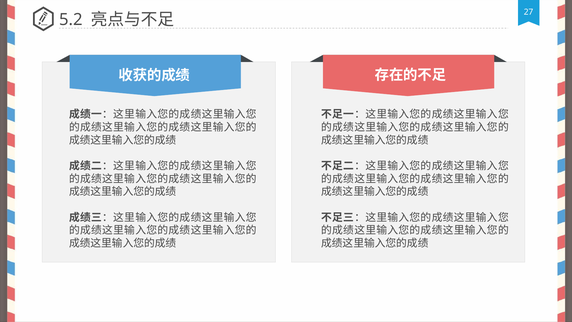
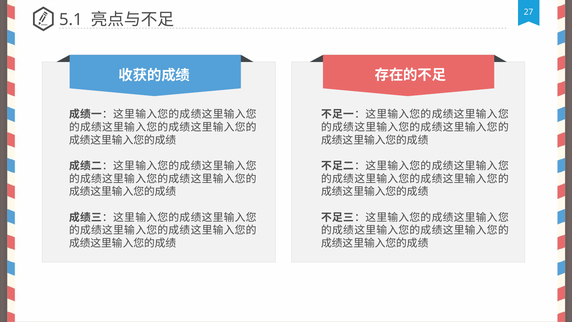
5.2: 5.2 -> 5.1 (71, 20)
